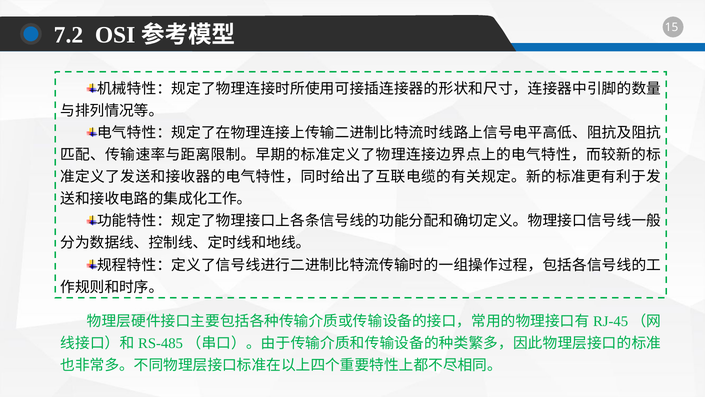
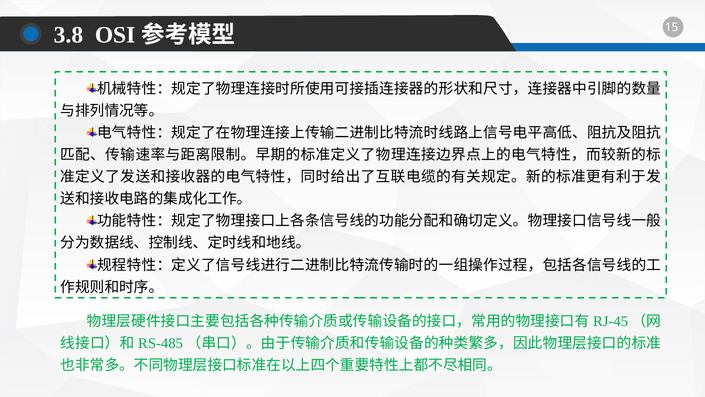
7.2: 7.2 -> 3.8 (68, 35)
